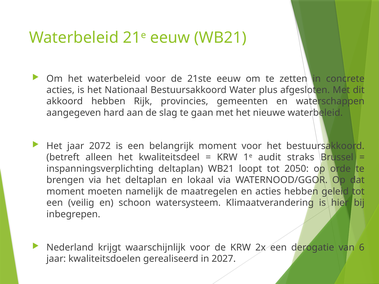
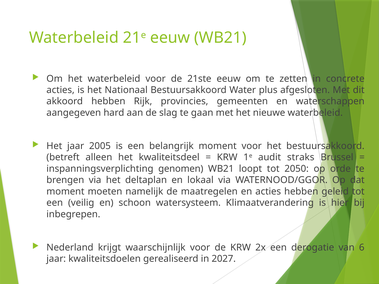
2072: 2072 -> 2005 (100, 146)
inspanningsverplichting deltaplan: deltaplan -> genomen (181, 169)
